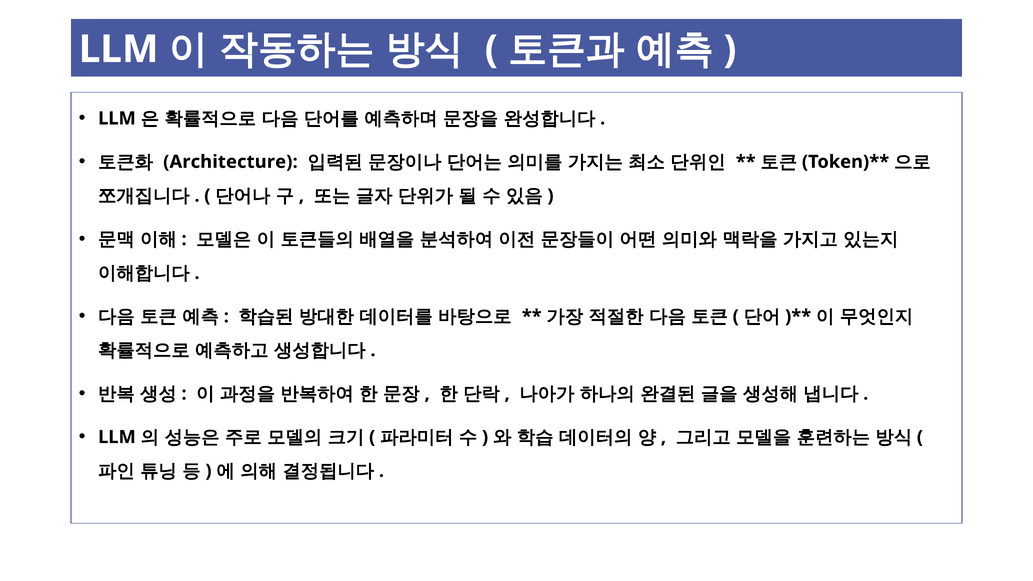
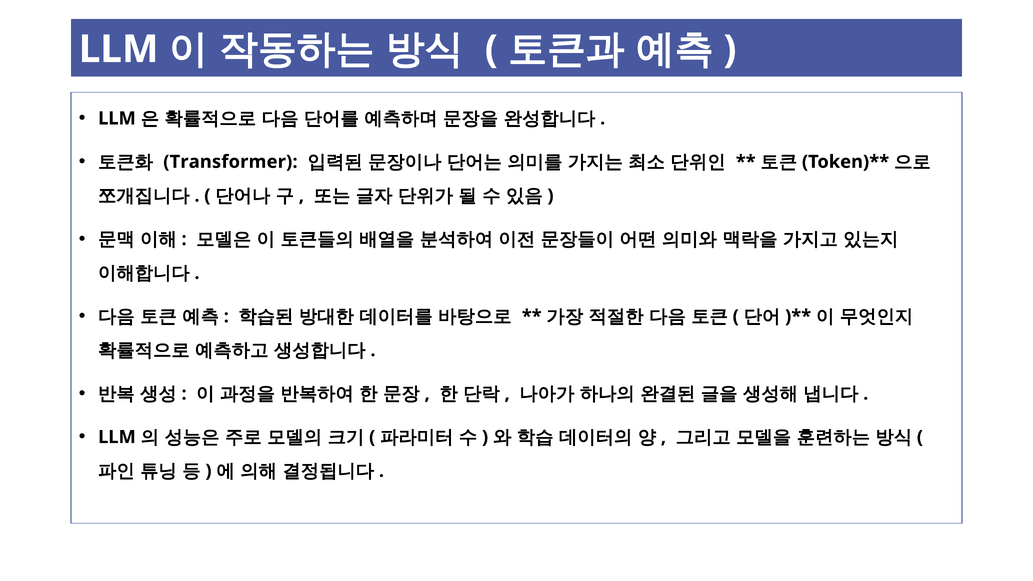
Architecture: Architecture -> Transformer (230, 162)
